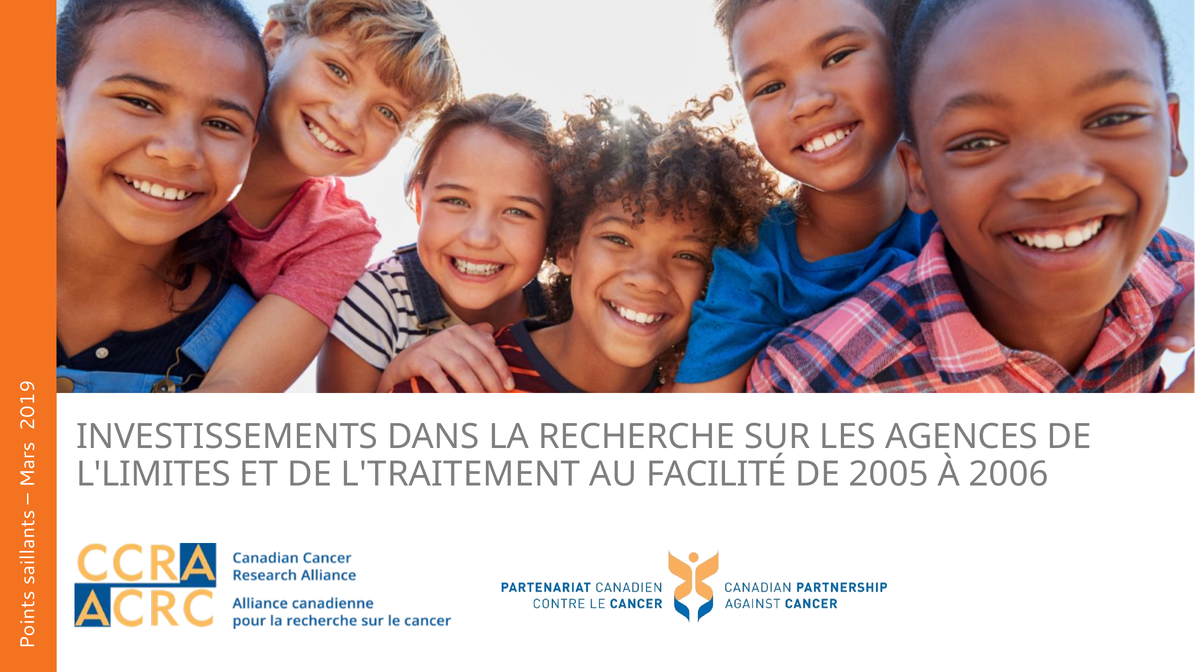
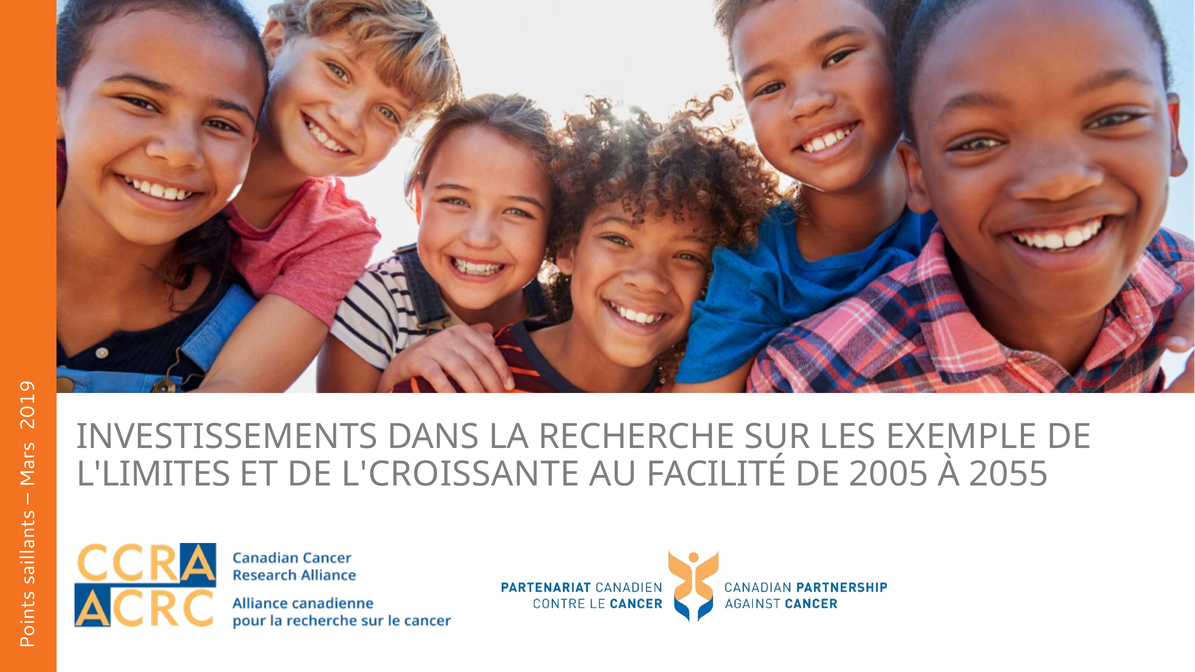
AGENCES: AGENCES -> EXEMPLE (961, 437)
L'TRAITEMENT: L'TRAITEMENT -> L'CROISSANTE (461, 474)
2006: 2006 -> 2055 (1009, 474)
